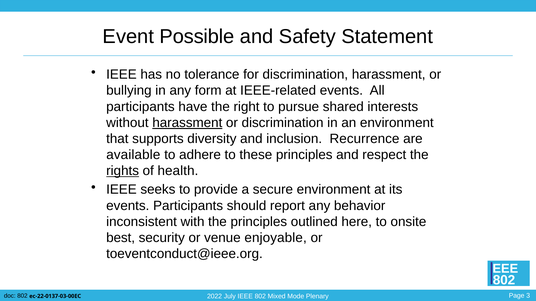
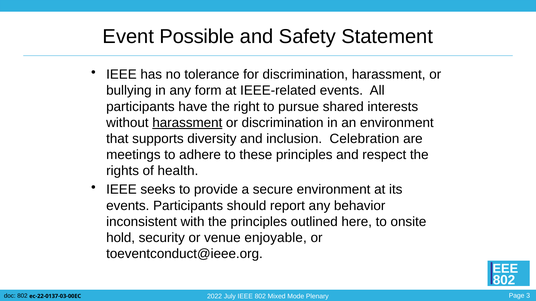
Recurrence: Recurrence -> Celebration (364, 139)
available: available -> meetings (133, 155)
rights underline: present -> none (123, 171)
best: best -> hold (121, 238)
